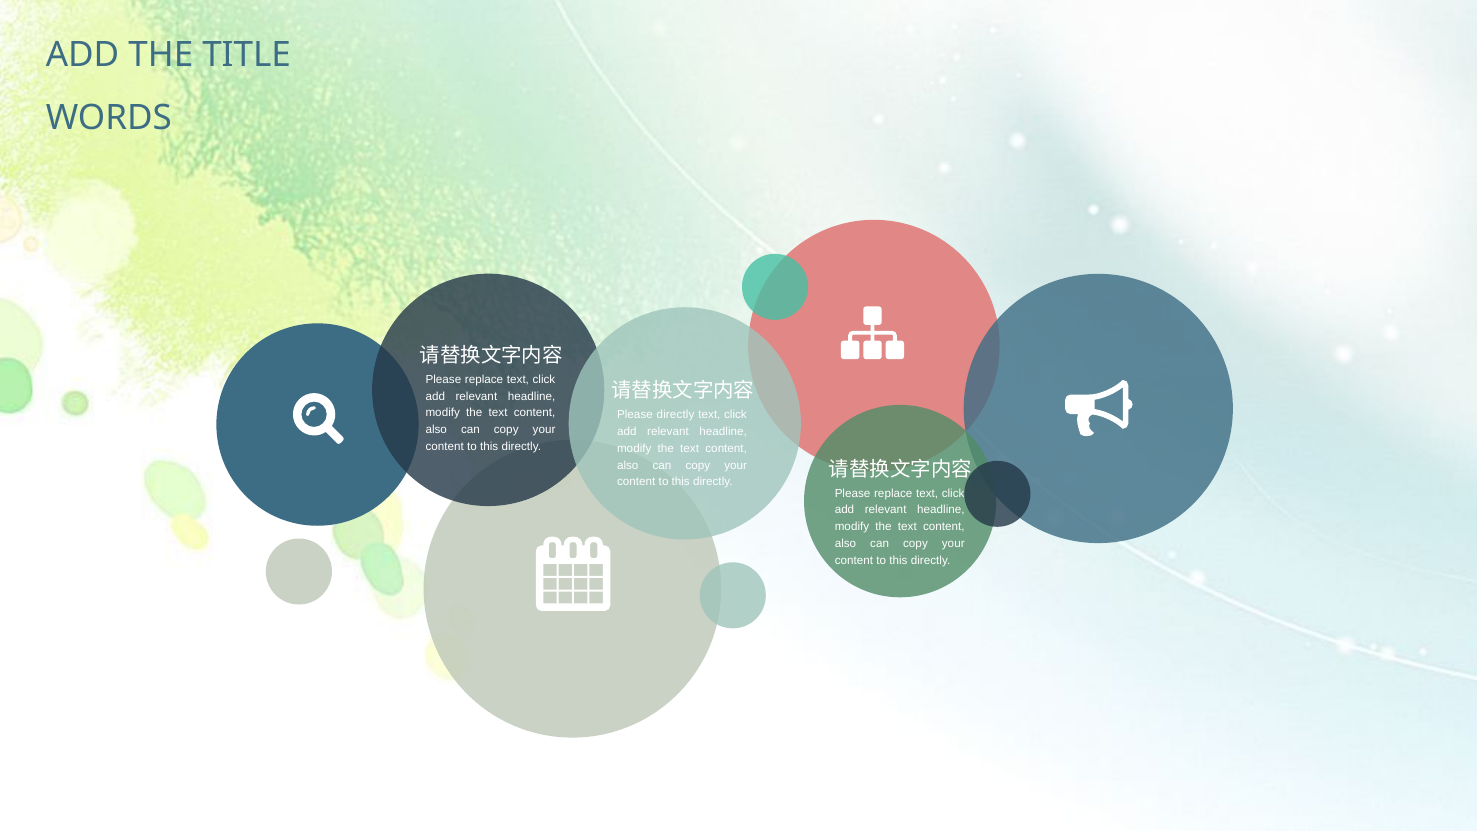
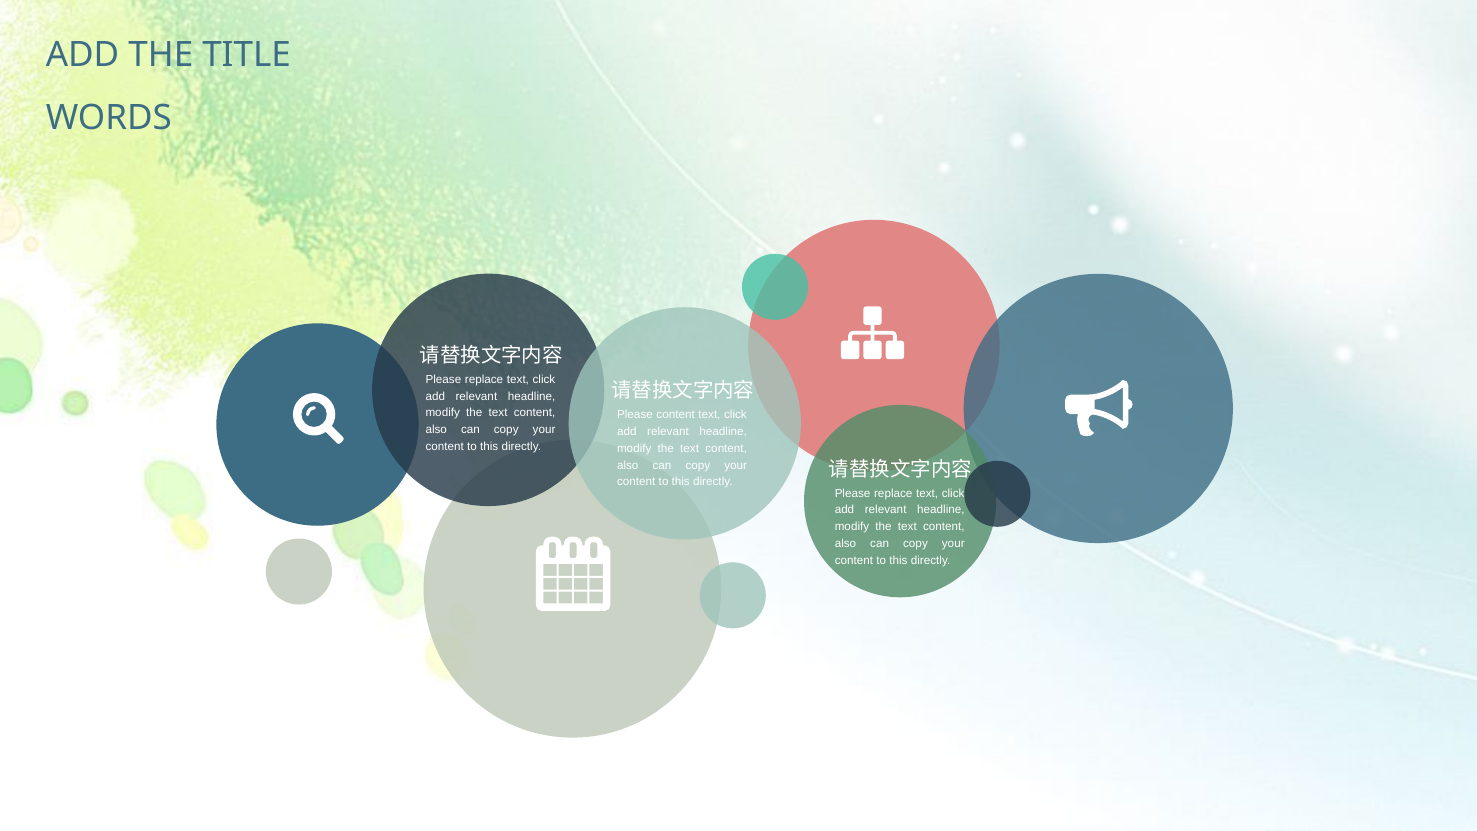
Please directly: directly -> content (676, 415)
